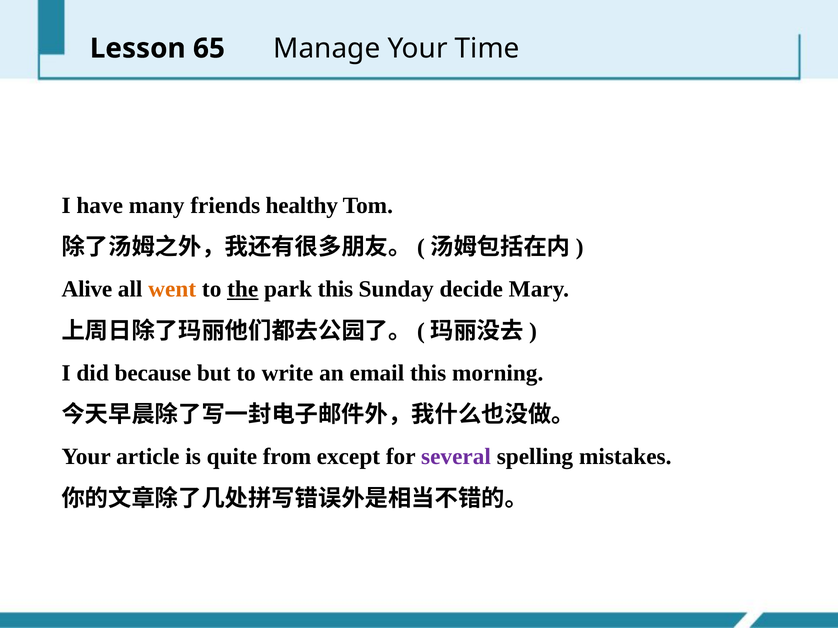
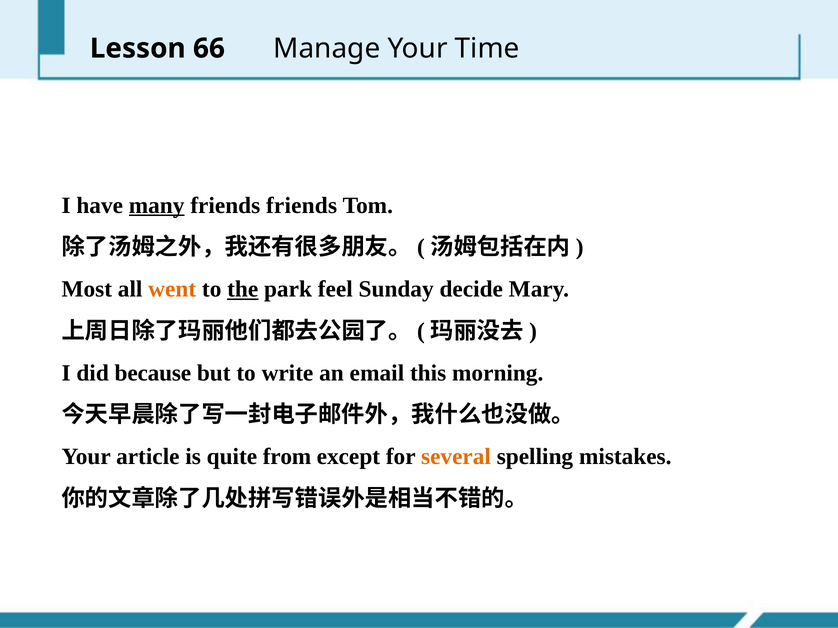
65: 65 -> 66 (209, 48)
many underline: none -> present (157, 206)
friends healthy: healthy -> friends (302, 206)
Alive: Alive -> Most (87, 289)
park this: this -> feel (335, 289)
several colour: purple -> orange (456, 457)
